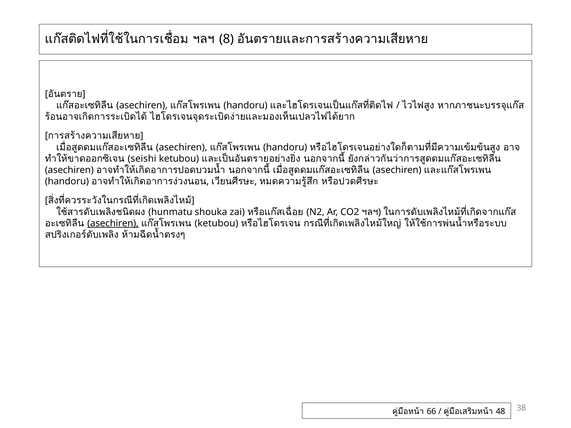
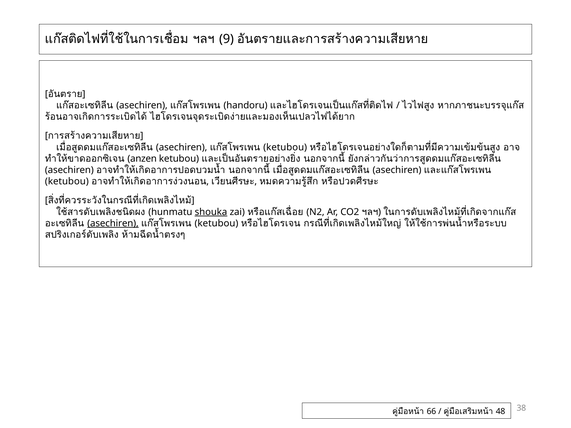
8: 8 -> 9 (226, 39)
handoru: handoru -> ketubou (285, 147)
seishi: seishi -> anzen (142, 159)
handoru: handoru -> ketubou (67, 182)
shouka underline: none -> present (211, 212)
